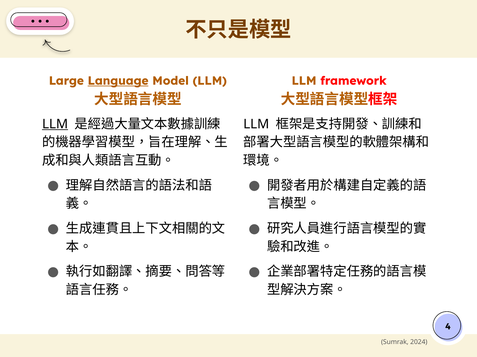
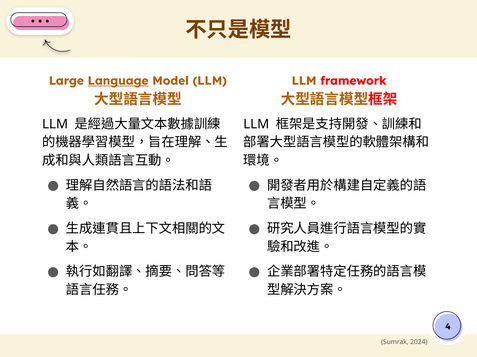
LLM underline: present -> none (55, 124)
